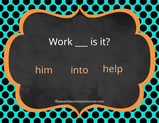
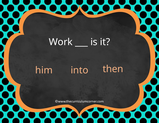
help: help -> then (113, 69)
